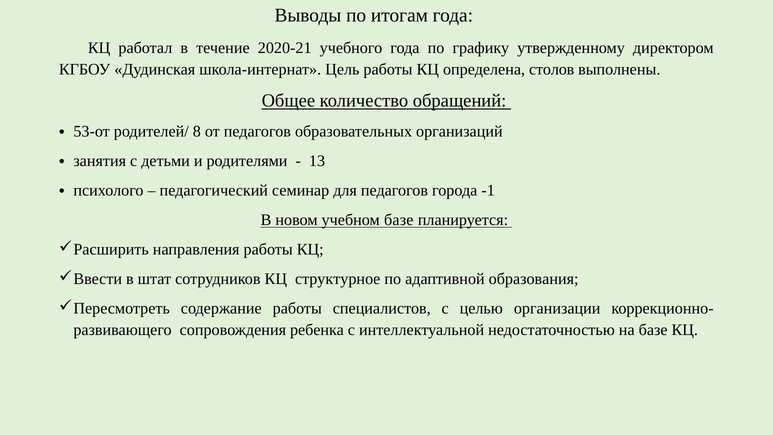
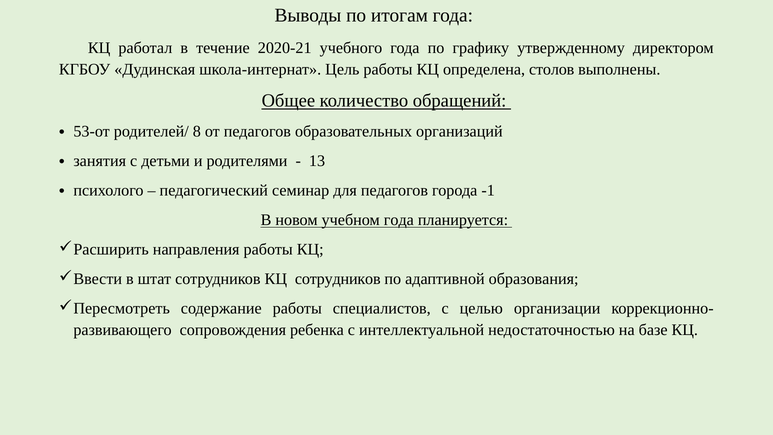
учебном базе: базе -> года (399, 220)
КЦ структурное: структурное -> сотрудников (338, 279)
